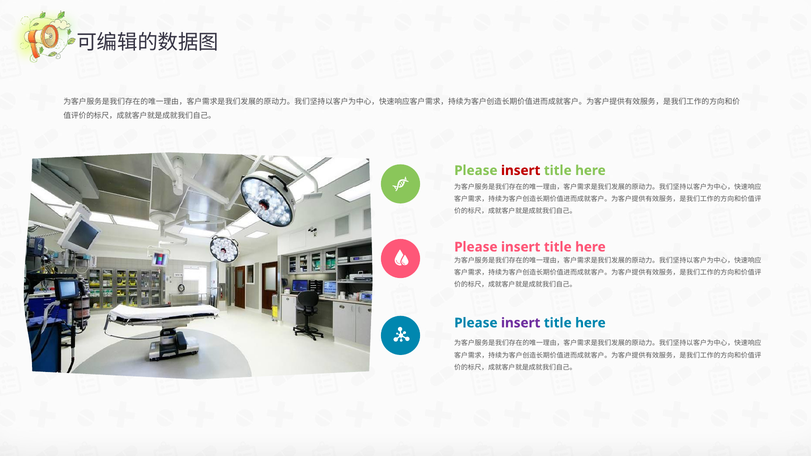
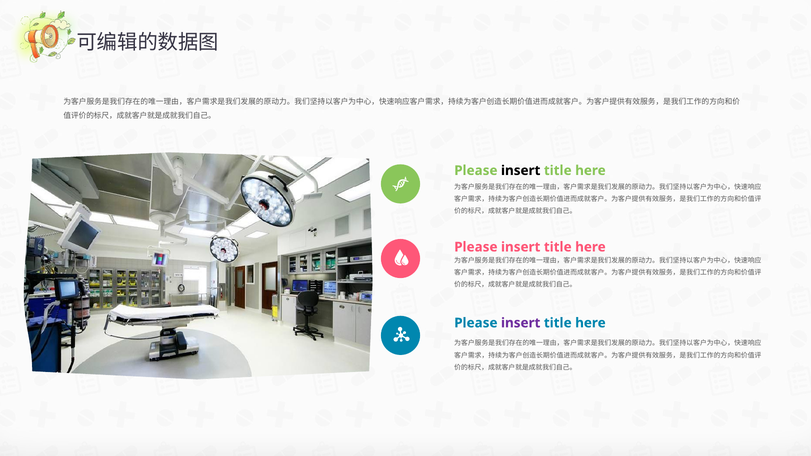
insert colour: red -> black (521, 171)
